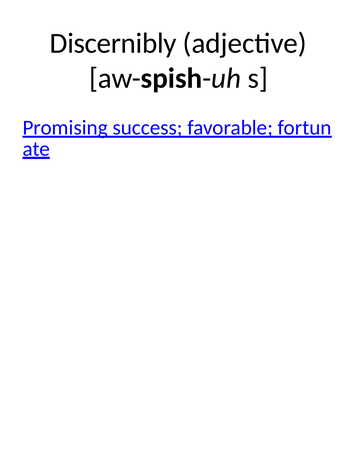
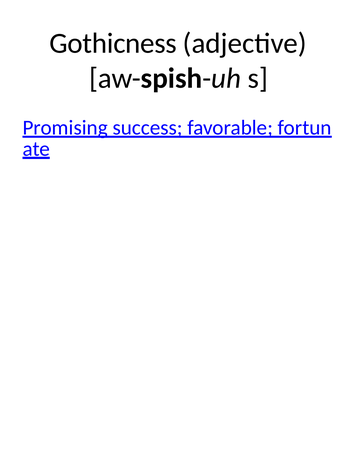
Discernibly: Discernibly -> Gothicness (113, 43)
